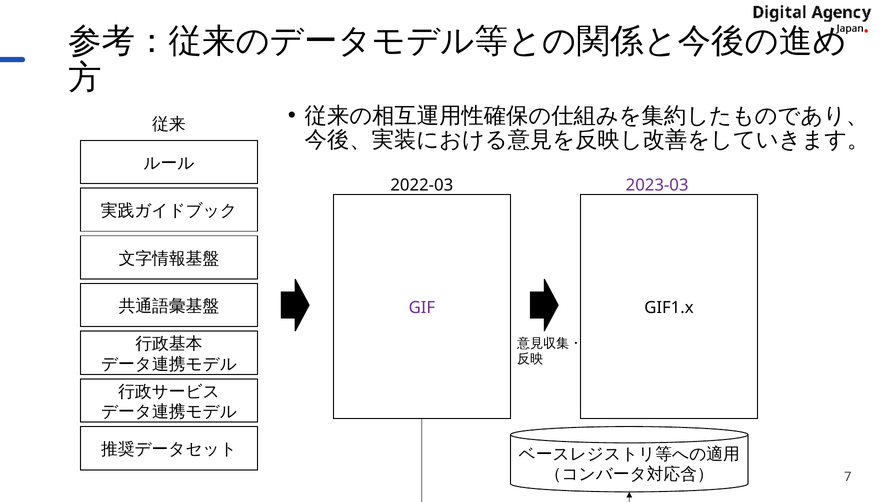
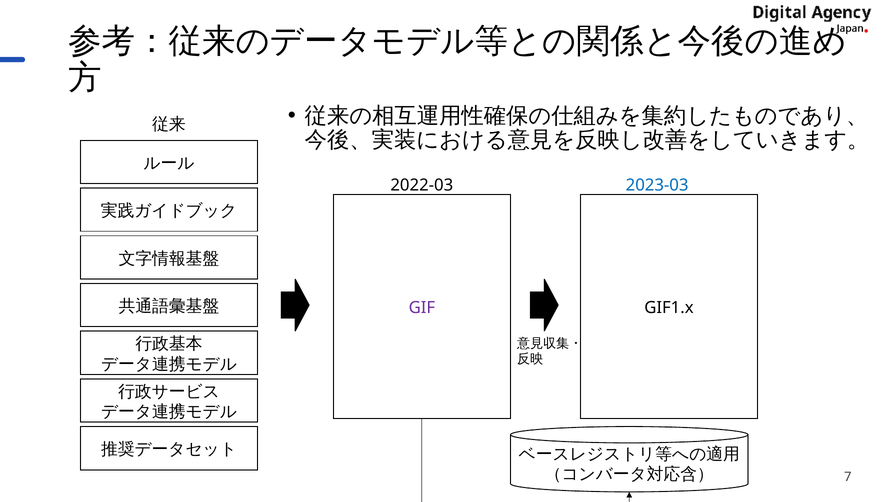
2023-03 colour: purple -> blue (657, 185)
